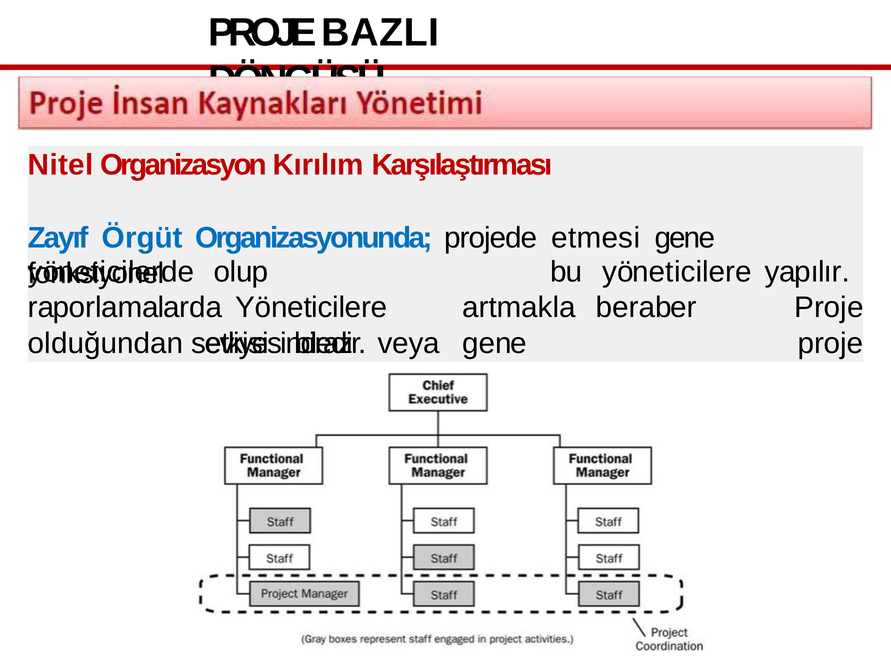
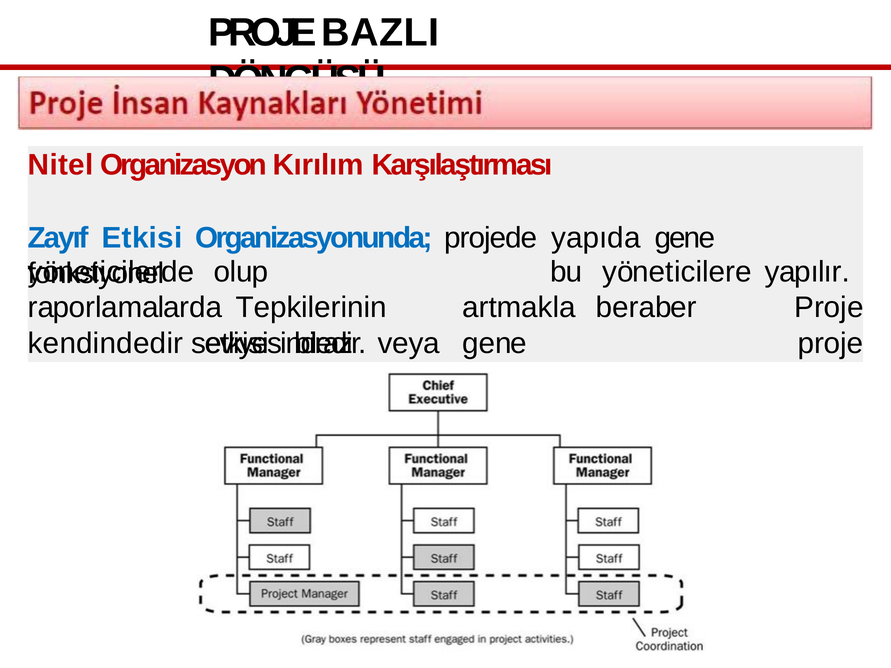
Zayıf Örgüt: Örgüt -> Etkisi (142, 238)
etmesi: etmesi -> yapıda (596, 238)
raporlamalarda Yöneticilere: Yöneticilere -> Tepkilerinin (311, 308)
olduğundan: olduğundan -> kendindedir (106, 343)
